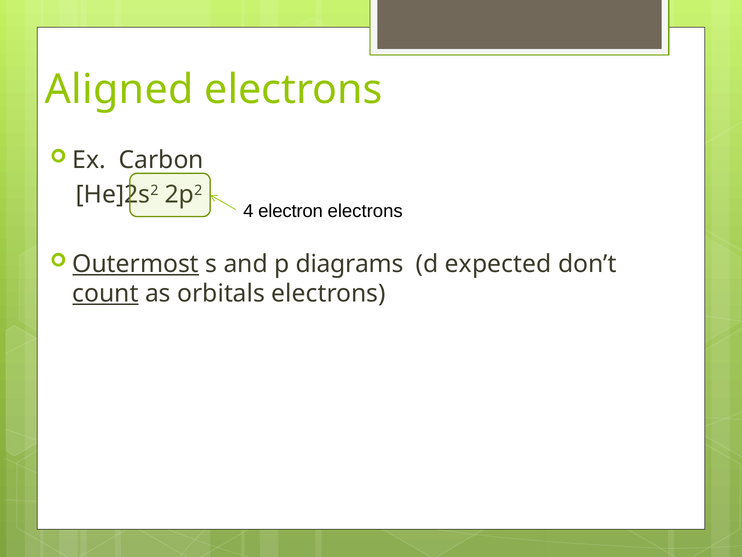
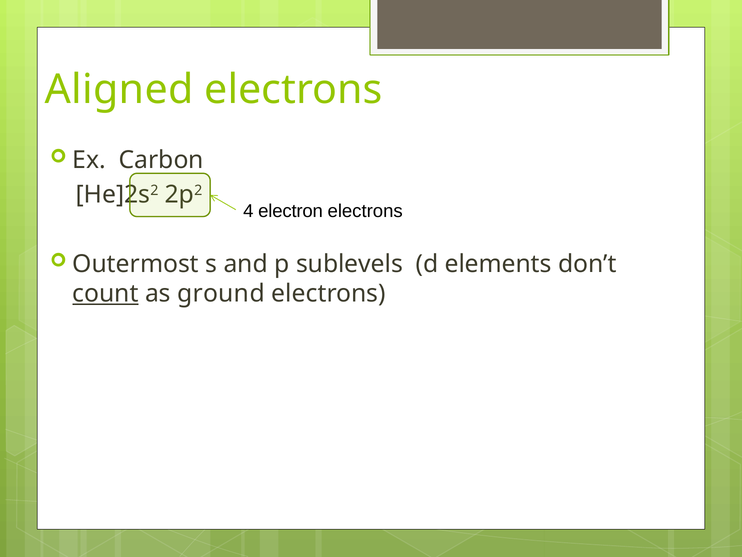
Outermost underline: present -> none (136, 264)
diagrams: diagrams -> sublevels (349, 264)
expected: expected -> elements (498, 264)
orbitals: orbitals -> ground (221, 293)
